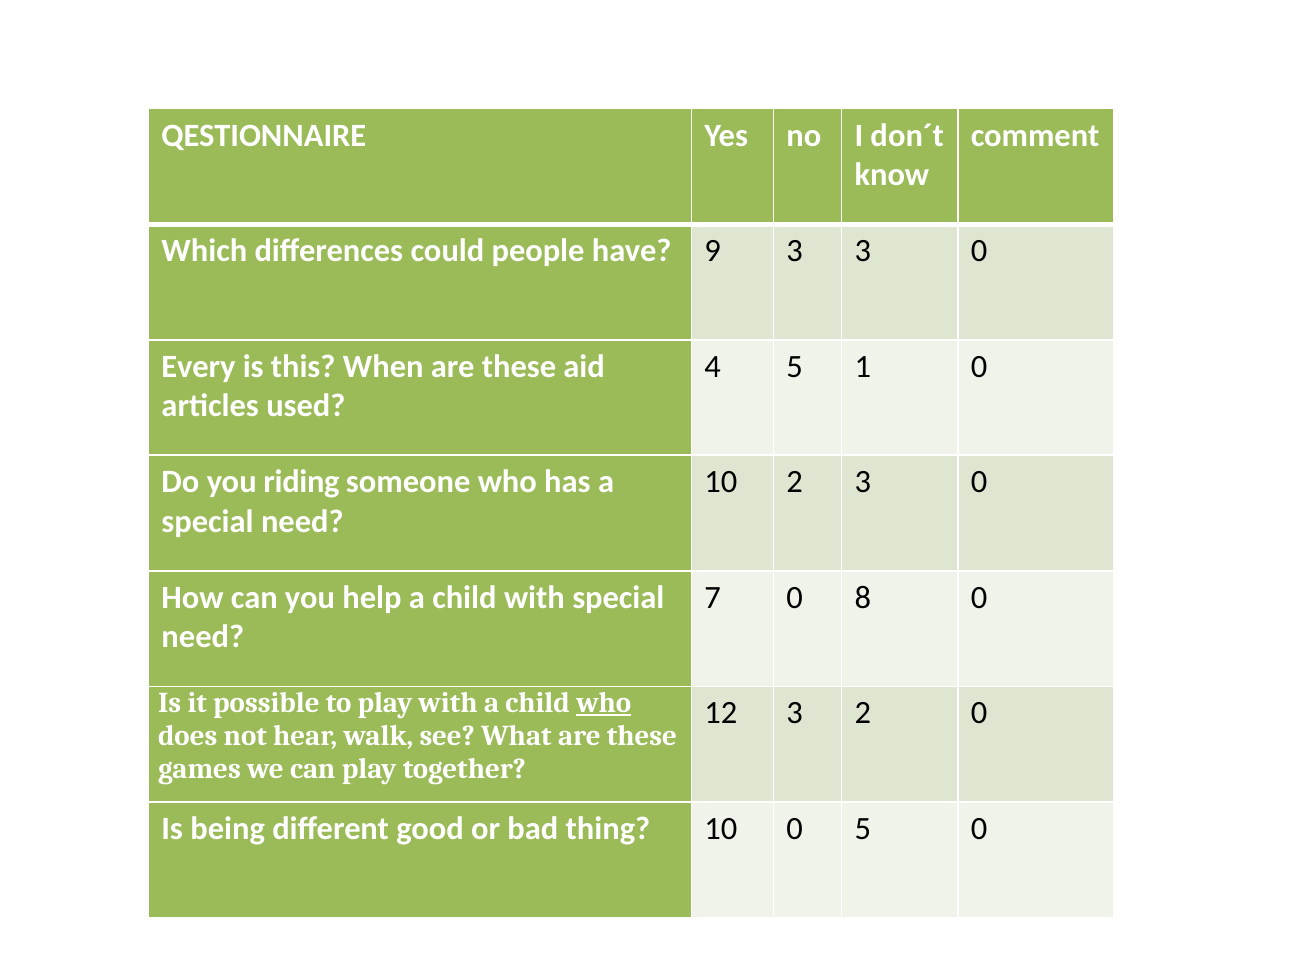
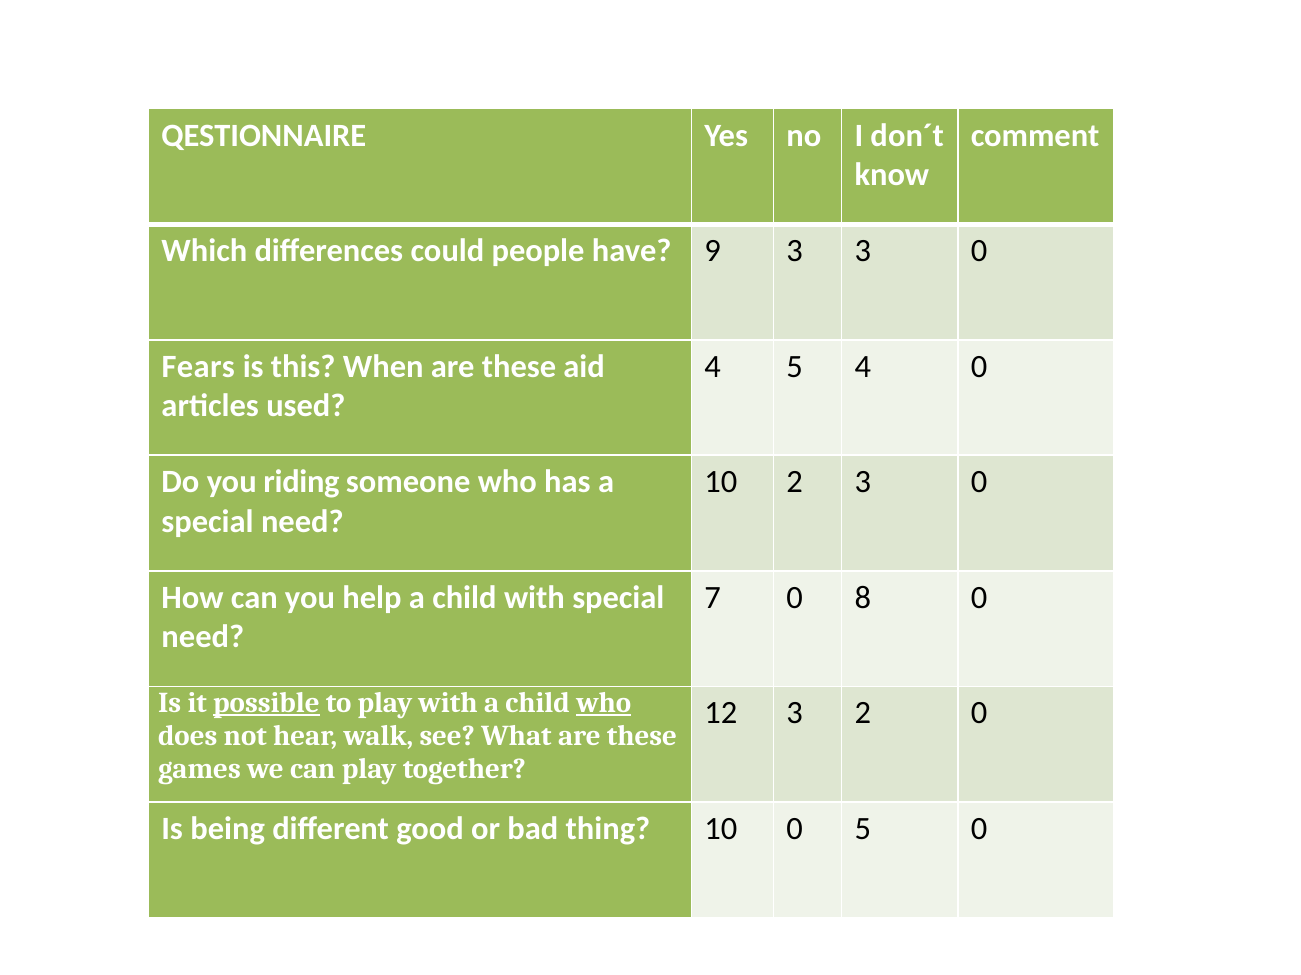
Every: Every -> Fears (198, 367)
5 1: 1 -> 4 (863, 367)
possible underline: none -> present (266, 703)
